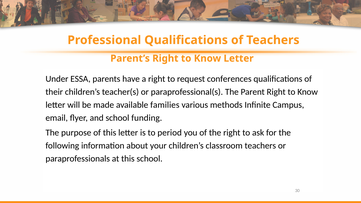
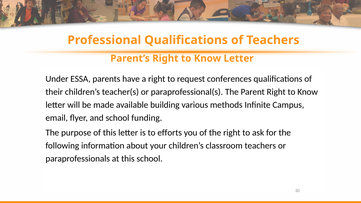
families: families -> building (165, 105)
period: period -> efforts (170, 133)
